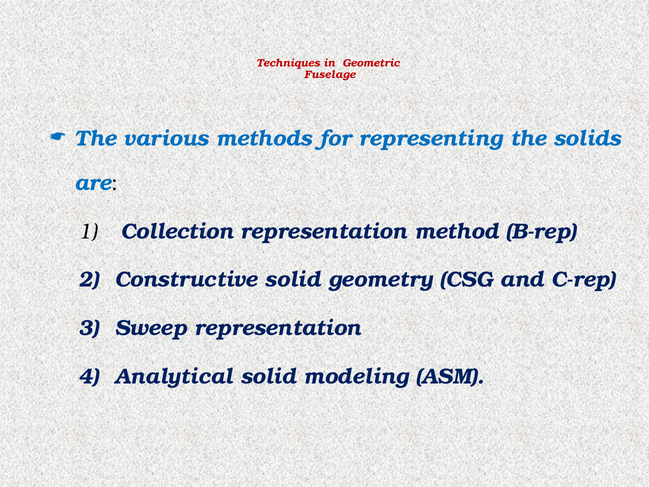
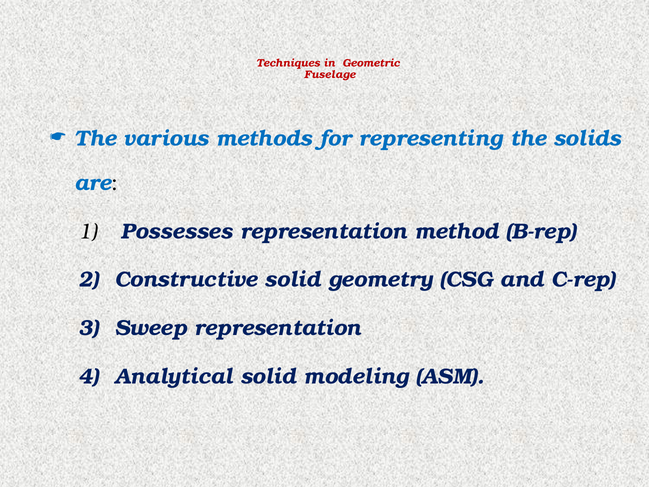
Collection: Collection -> Possesses (177, 231)
